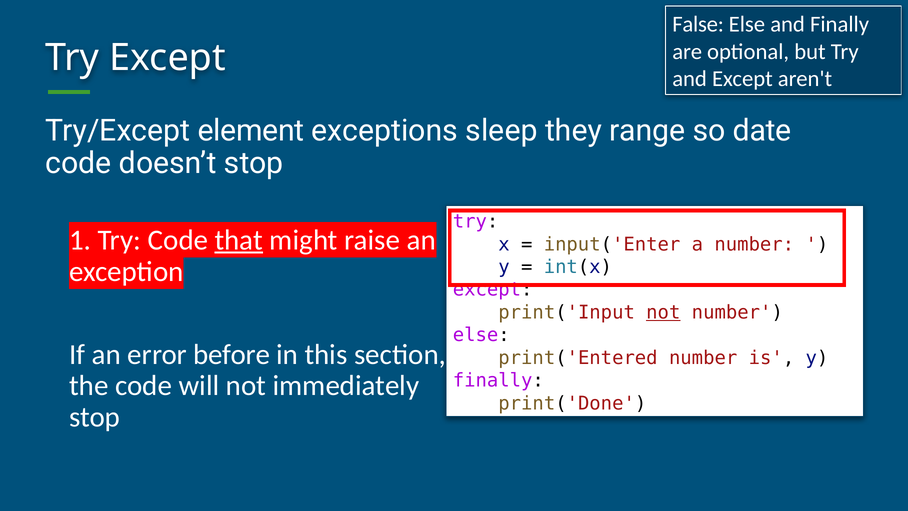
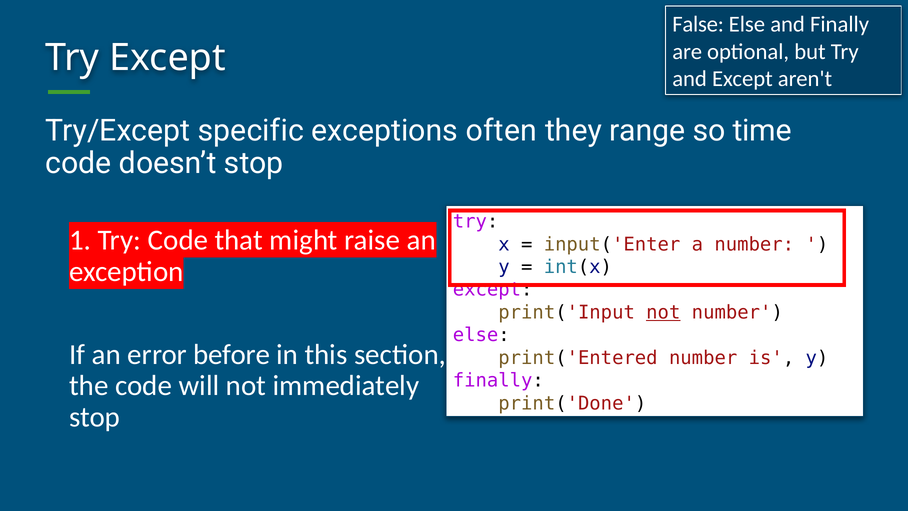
element: element -> specific (251, 130)
sleep: sleep -> often (501, 130)
date: date -> time (762, 130)
that underline: present -> none (239, 240)
